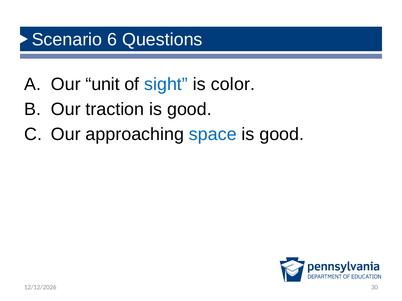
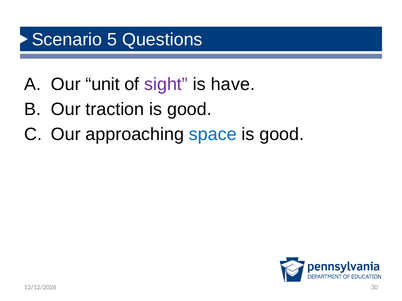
6: 6 -> 5 (112, 40)
sight colour: blue -> purple (166, 84)
color: color -> have (233, 84)
